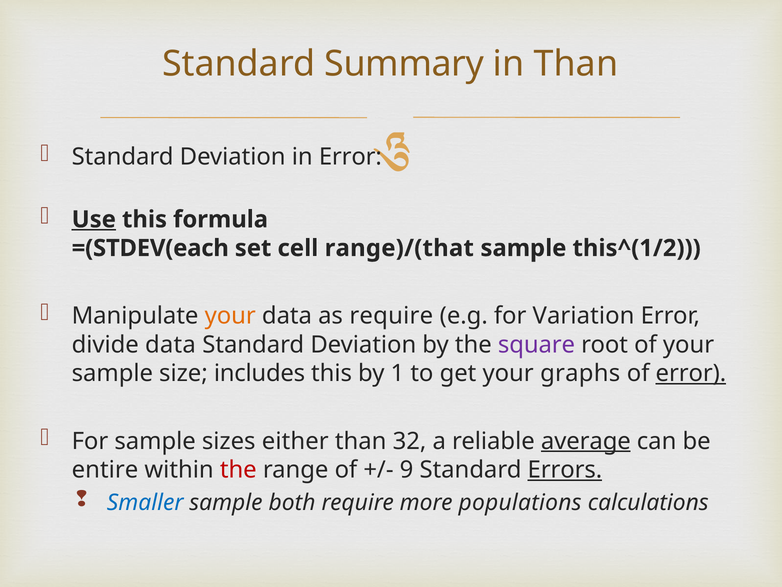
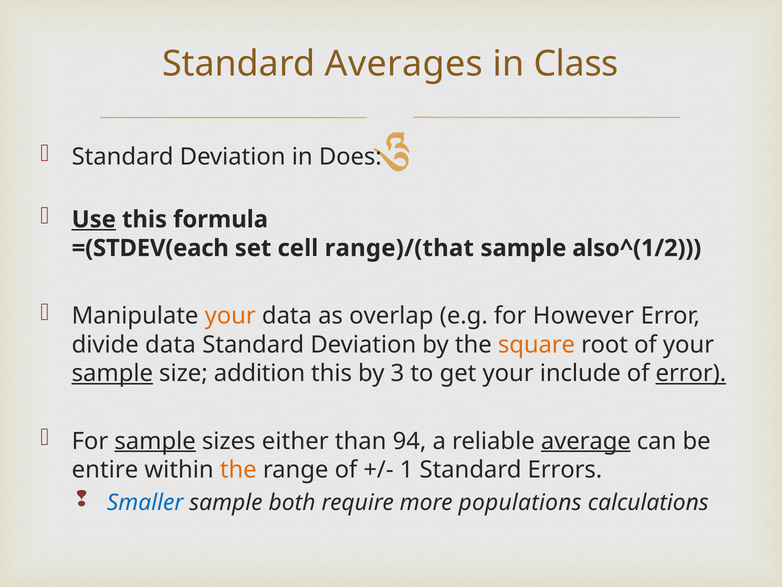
Summary: Summary -> Averages (404, 64)
in Than: Than -> Class (576, 64)
in Error: Error -> Does (350, 157)
this^(1/2: this^(1/2 -> also^(1/2 (637, 248)
as require: require -> overlap (391, 316)
Variation: Variation -> However (583, 316)
square colour: purple -> orange (537, 344)
sample underline: none -> present (112, 373)
includes: includes -> addition (260, 373)
1: 1 -> 3 (397, 373)
graphs: graphs -> include (580, 373)
sample underline: none -> present (155, 441)
32: 32 -> 94 (409, 441)
the colour: red -> orange (238, 469)
9: 9 -> 1 (407, 469)
Errors underline: present -> none (565, 469)
